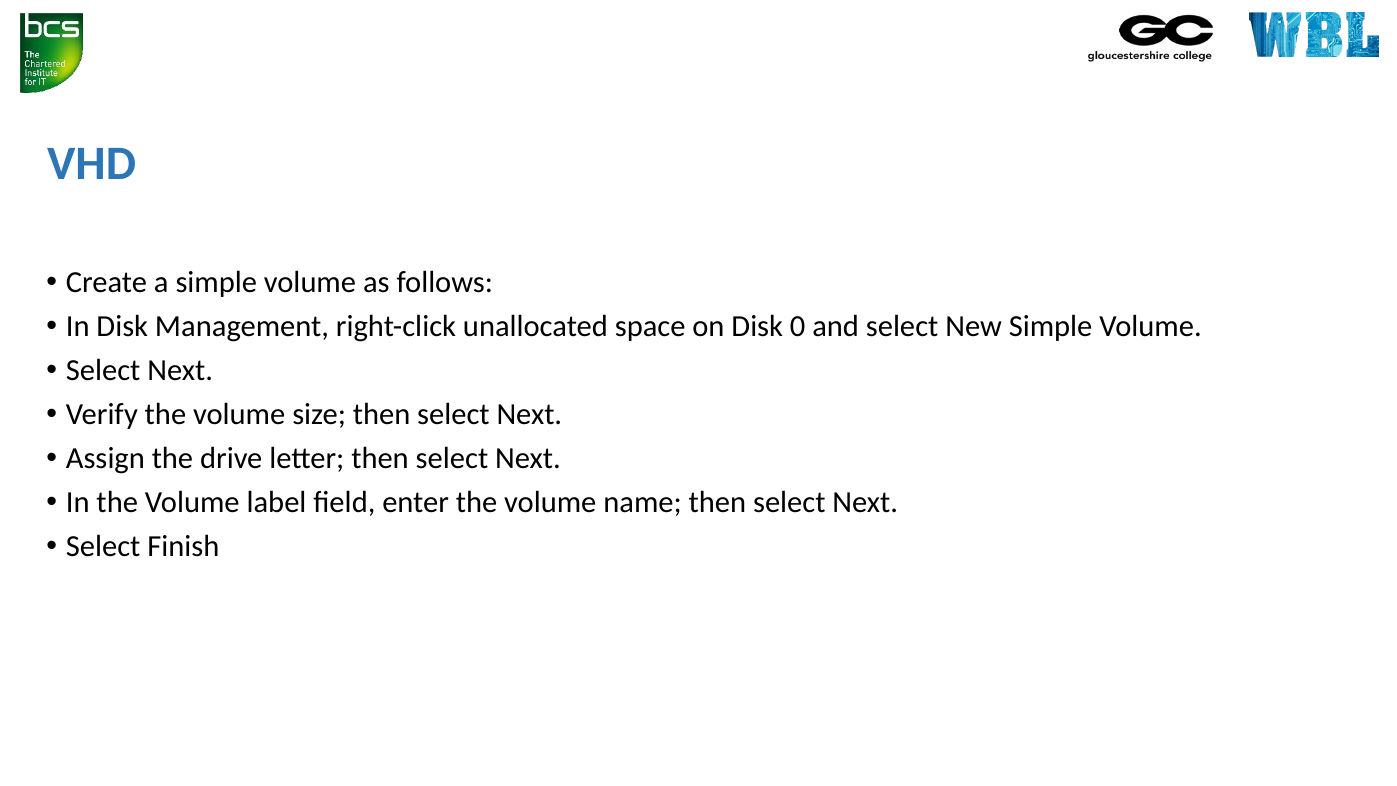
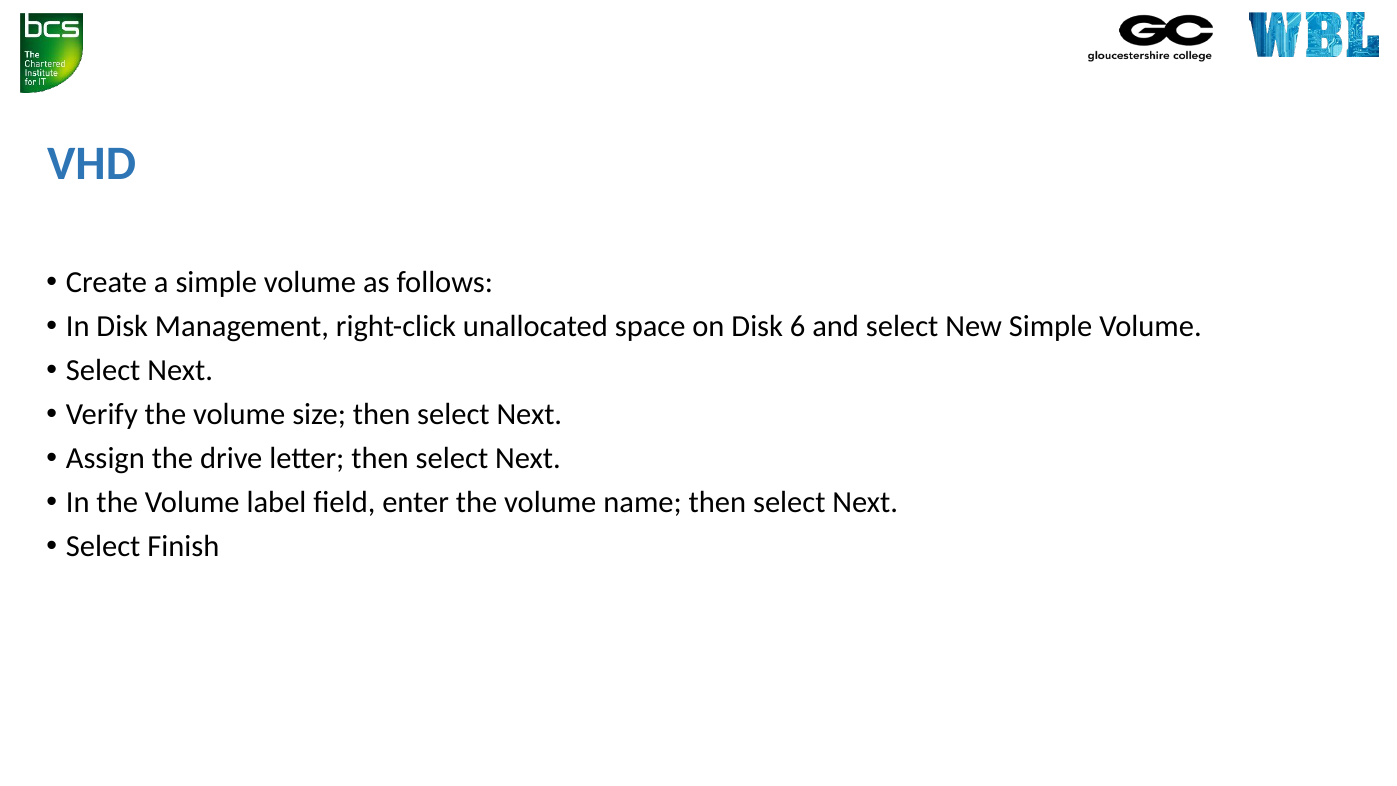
0: 0 -> 6 (798, 326)
